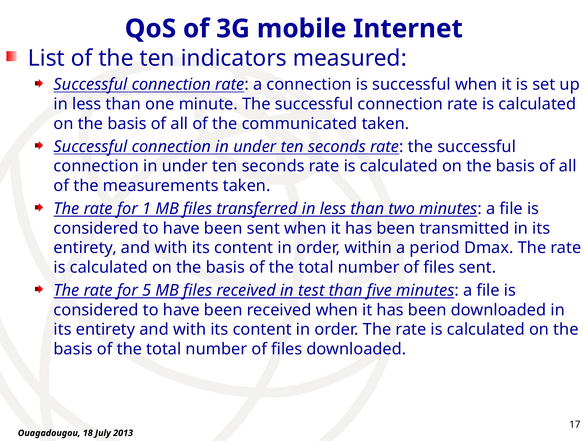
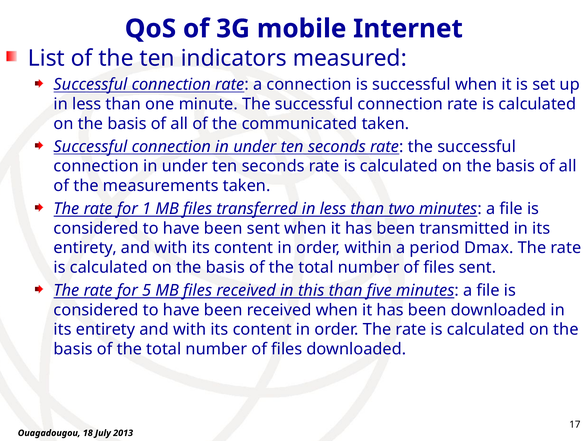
test: test -> this (311, 290)
